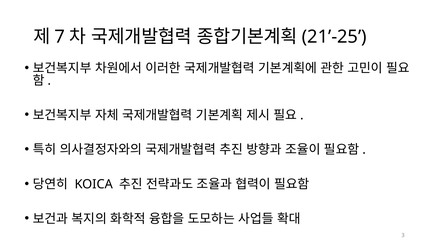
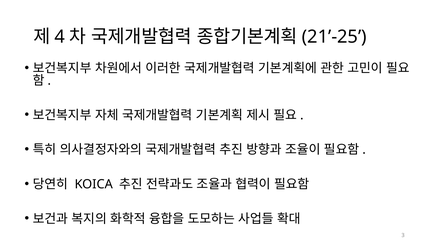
7: 7 -> 4 (60, 37)
